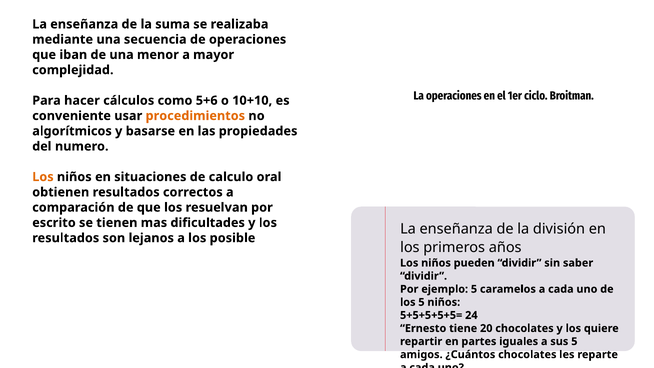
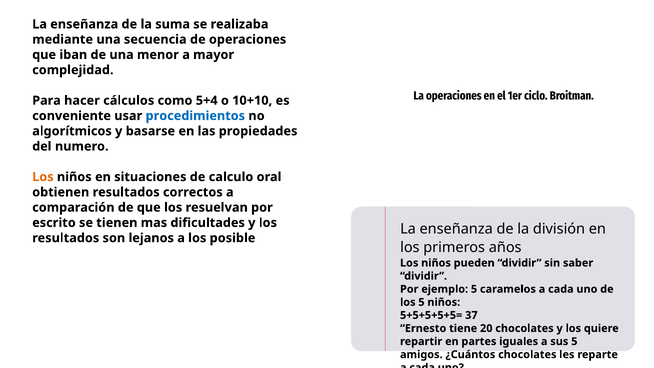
5+6: 5+6 -> 5+4 (207, 101)
procedimientos colour: orange -> blue (195, 116)
24: 24 -> 37 (471, 315)
